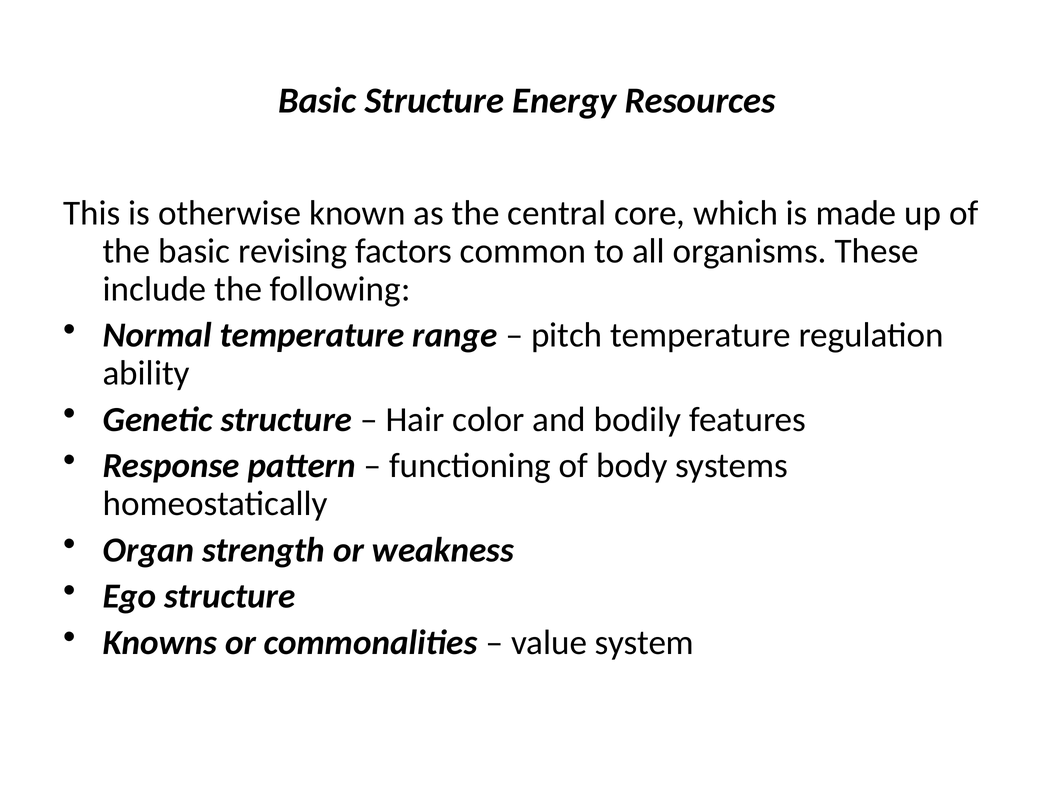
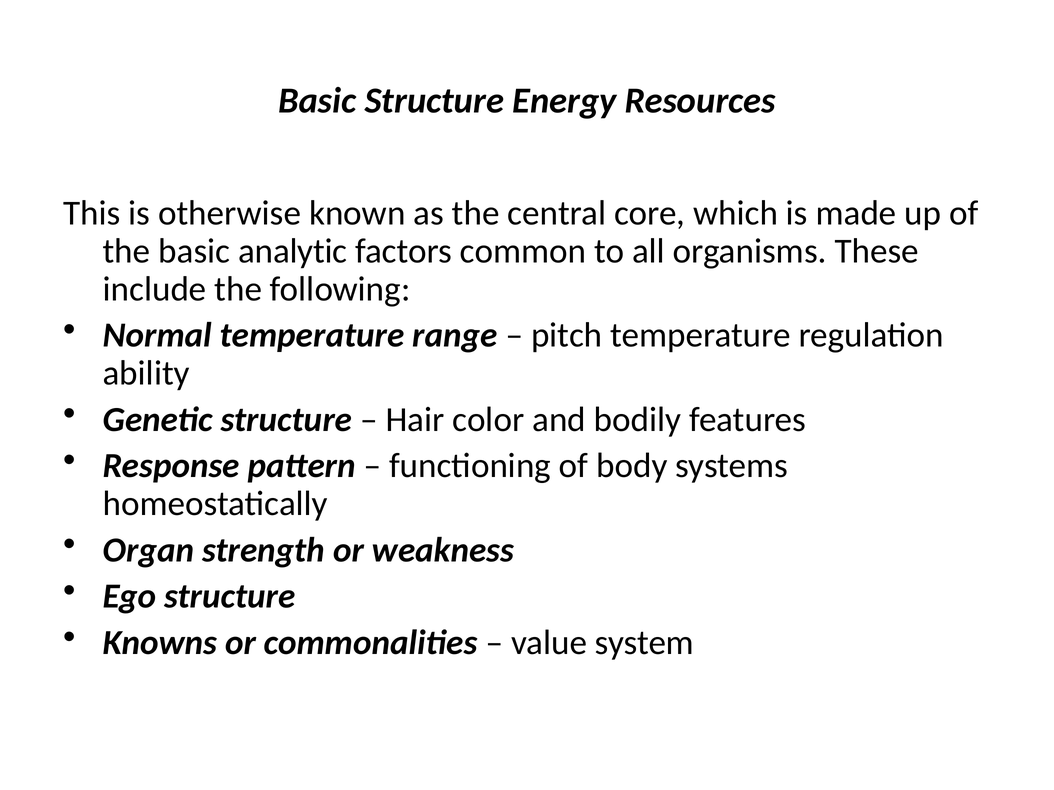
revising: revising -> analytic (293, 251)
